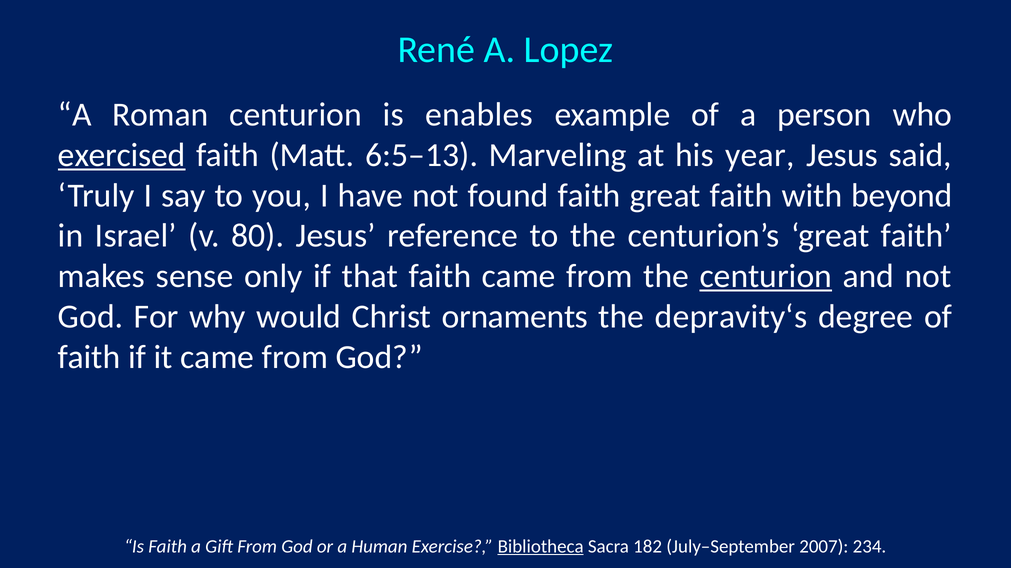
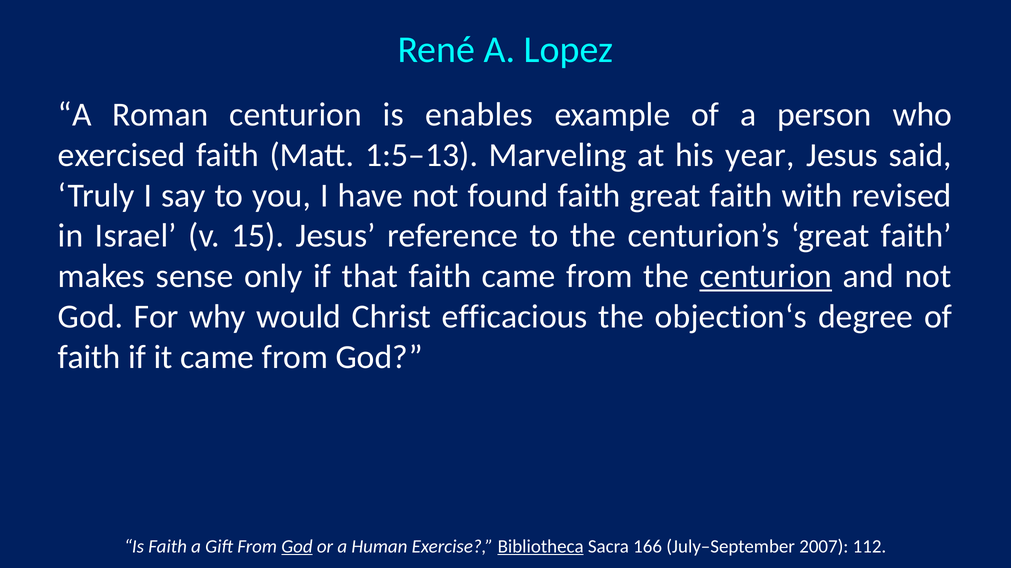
exercised underline: present -> none (122, 155)
6:5–13: 6:5–13 -> 1:5–13 (422, 155)
beyond: beyond -> revised (902, 196)
80: 80 -> 15 (258, 236)
ornaments: ornaments -> efficacious (515, 317)
depravity‘s: depravity‘s -> objection‘s (731, 317)
God underline: none -> present (297, 547)
182: 182 -> 166 (648, 547)
234: 234 -> 112 (869, 547)
